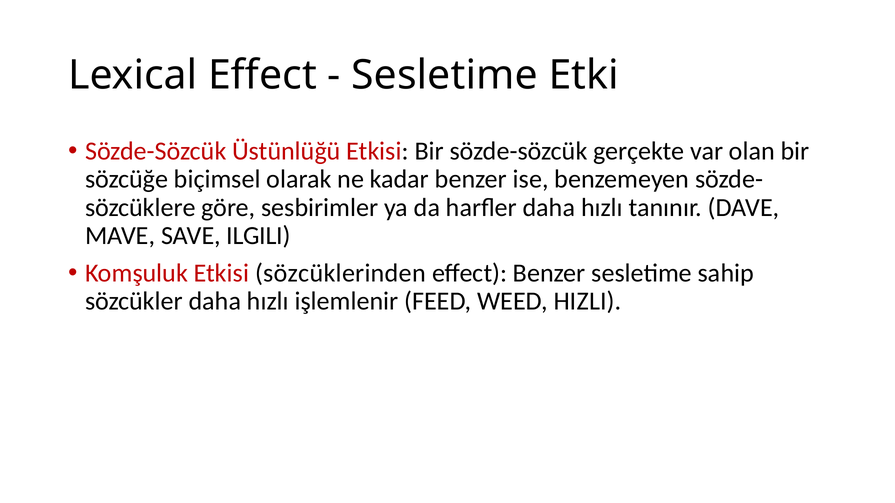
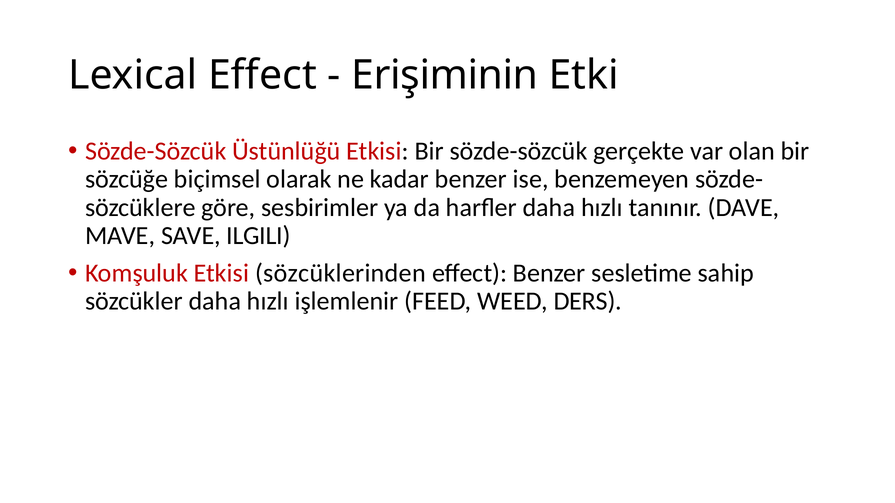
Sesletime: Sesletime -> Erişiminin (445, 75)
HIZLI: HIZLI -> DERS (588, 302)
